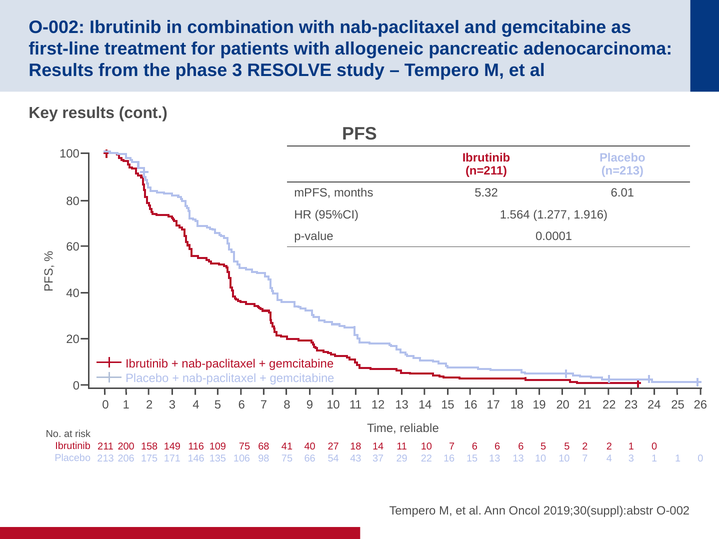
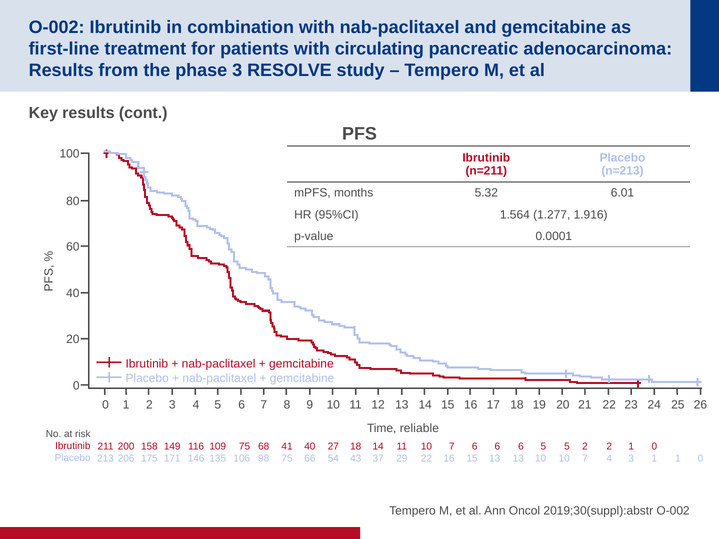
allogeneic: allogeneic -> circulating (379, 49)
